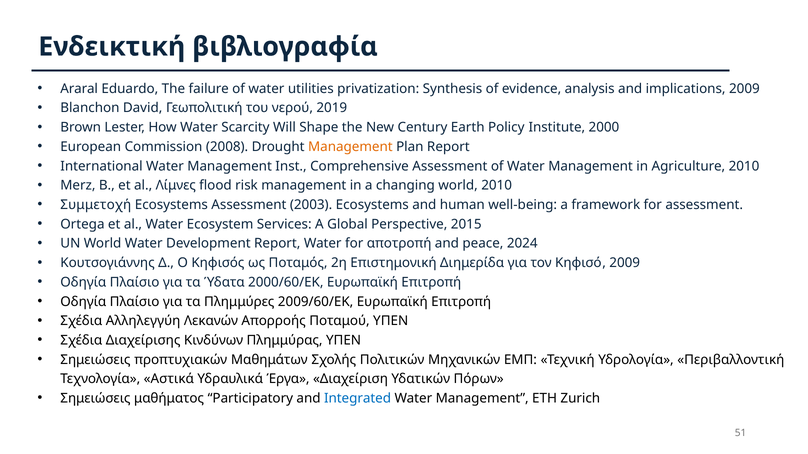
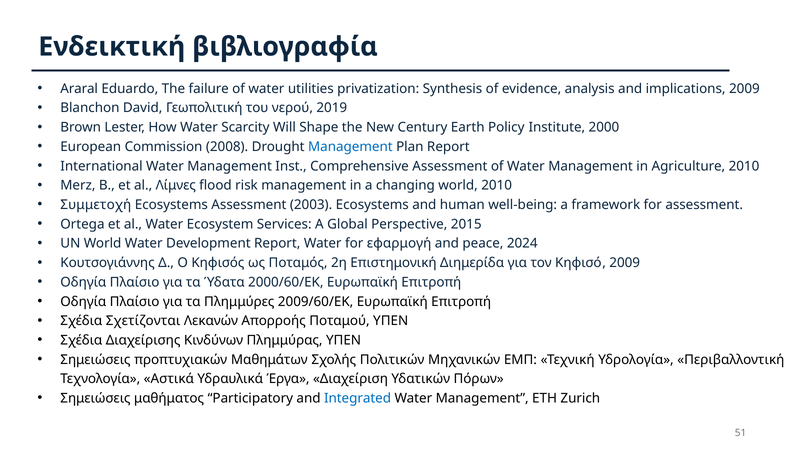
Management colour: orange -> blue (350, 147)
αποτροπή: αποτροπή -> εφαρμογή (399, 244)
Αλληλεγγύη: Αλληλεγγύη -> Σχετίζονται (143, 321)
